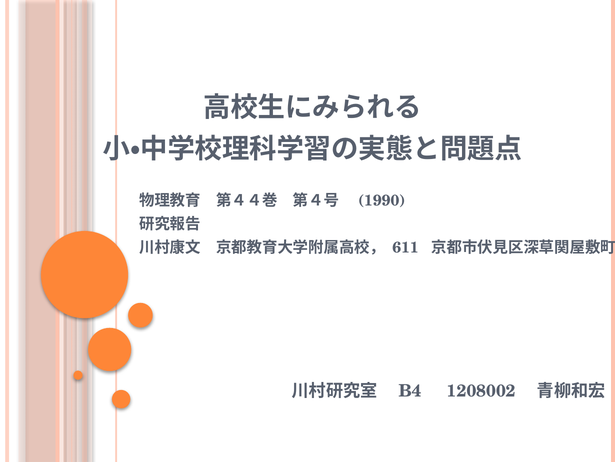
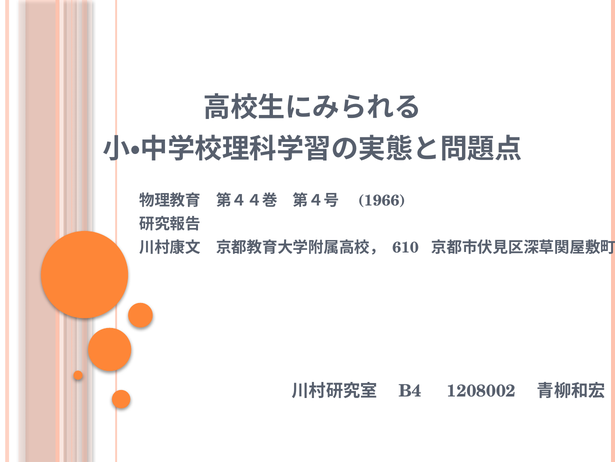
1990: 1990 -> 1966 (382, 200)
611: 611 -> 610 (406, 247)
